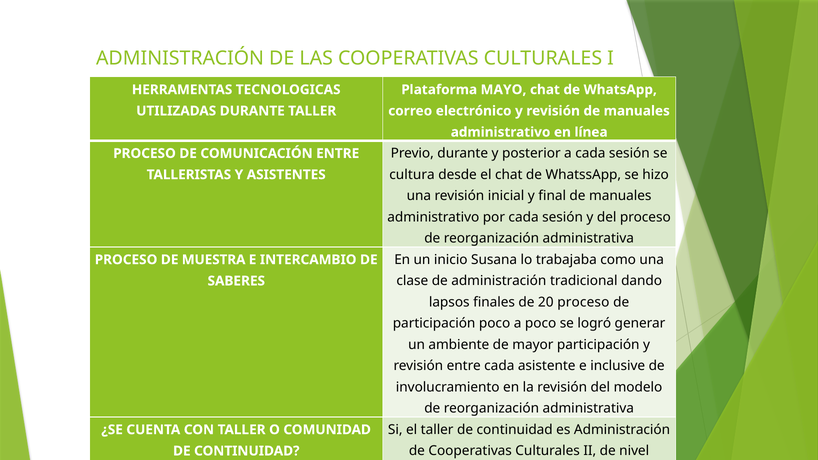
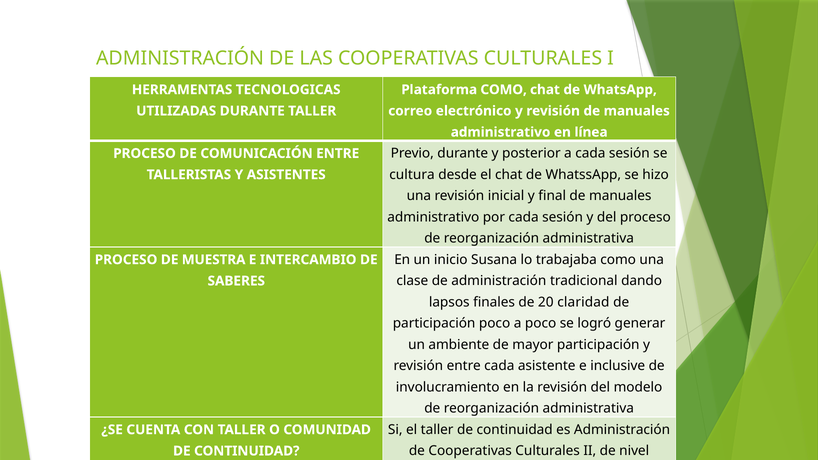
Plataforma MAYO: MAYO -> COMO (504, 90)
20 proceso: proceso -> claridad (583, 302)
